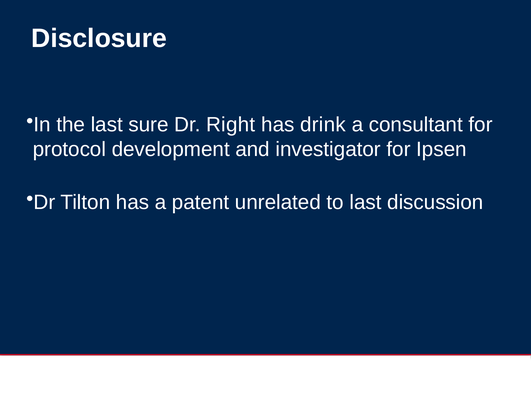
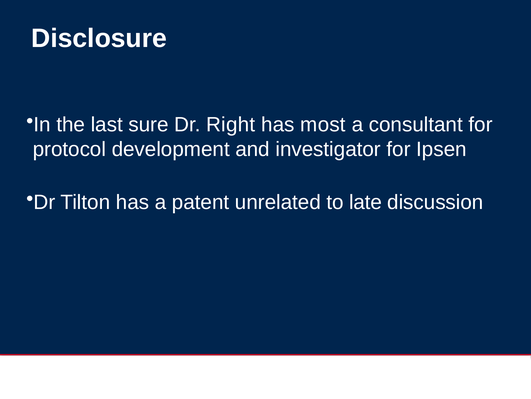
drink: drink -> most (323, 124)
to last: last -> late (366, 202)
